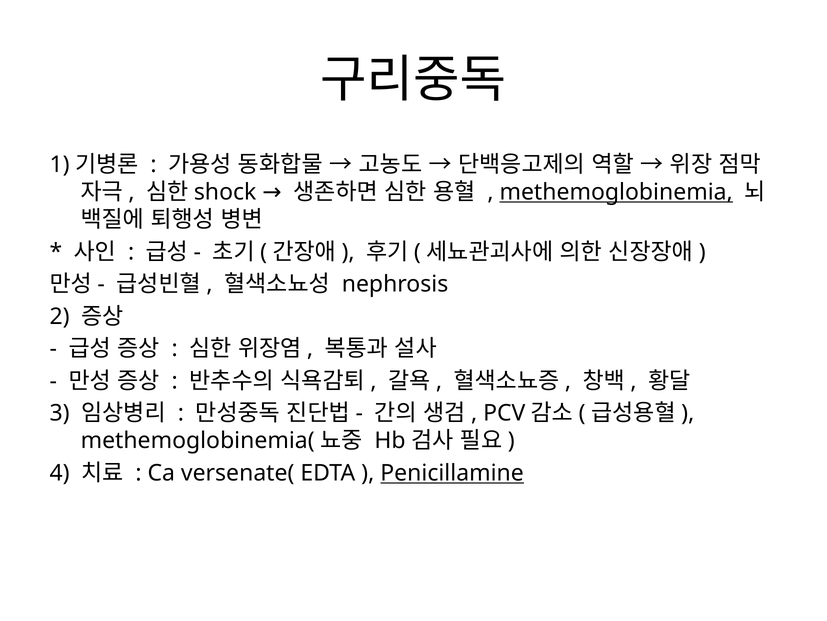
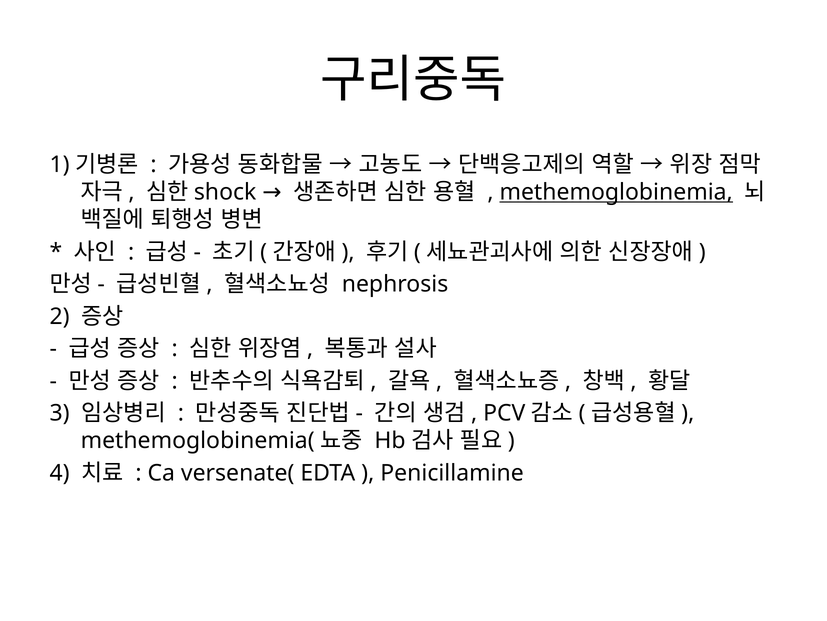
Penicillamine underline: present -> none (452, 473)
